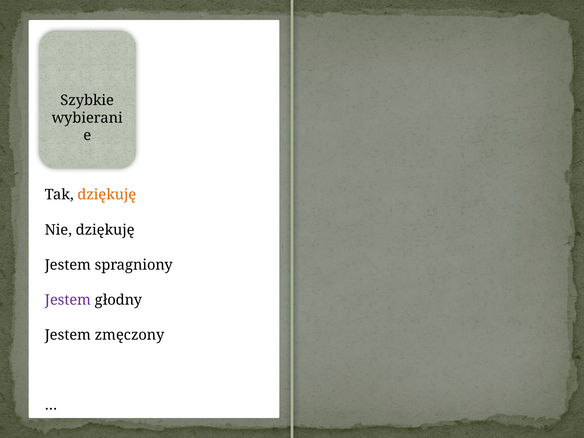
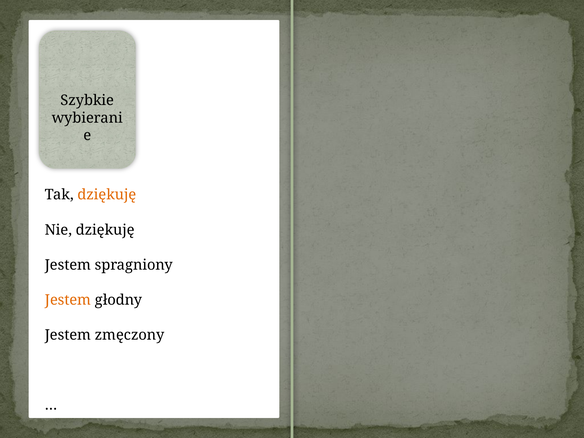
Jestem colour: purple -> orange (68, 300)
